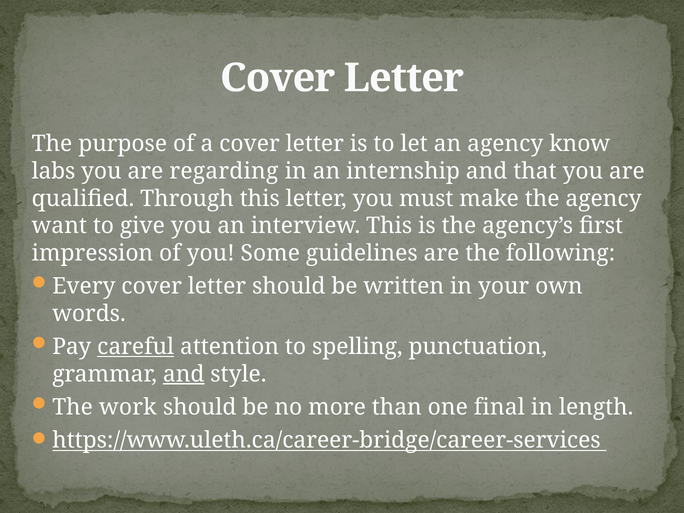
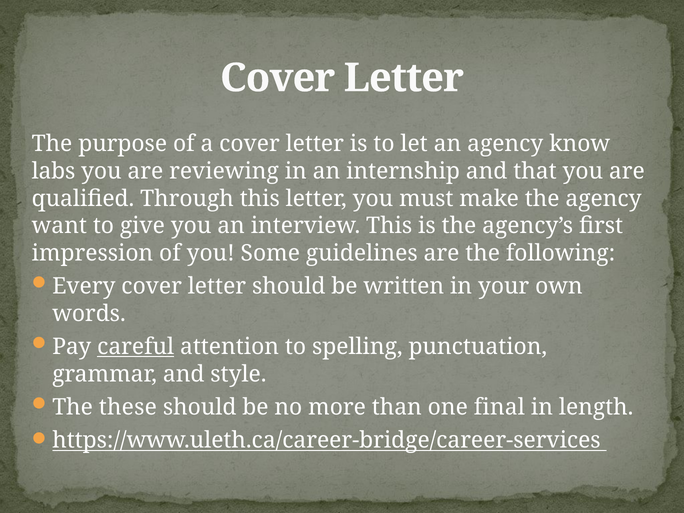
regarding: regarding -> reviewing (224, 171)
and underline: present -> none (184, 374)
work: work -> these (128, 407)
